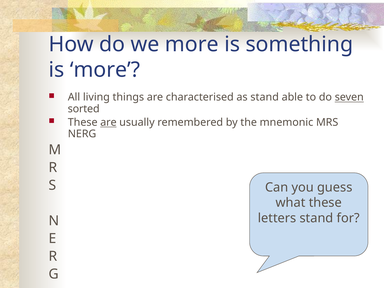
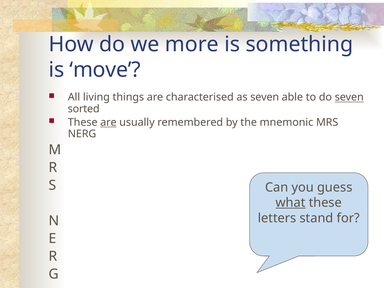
is more: more -> move (105, 70)
as stand: stand -> seven (265, 97)
what underline: none -> present (291, 203)
